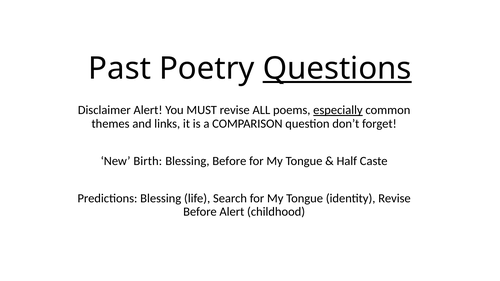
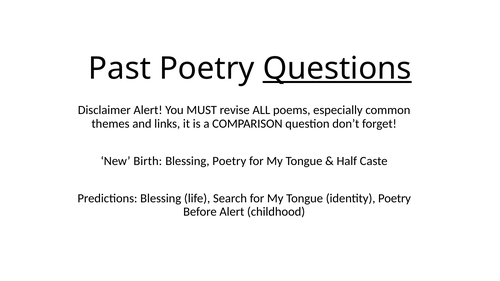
especially underline: present -> none (338, 110)
Blessing Before: Before -> Poetry (229, 161)
identity Revise: Revise -> Poetry (394, 199)
